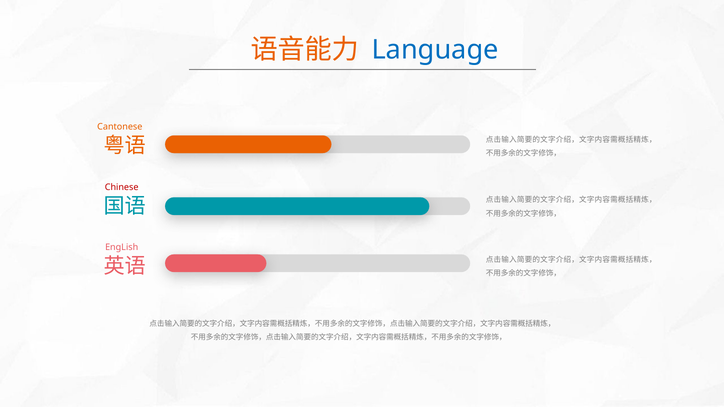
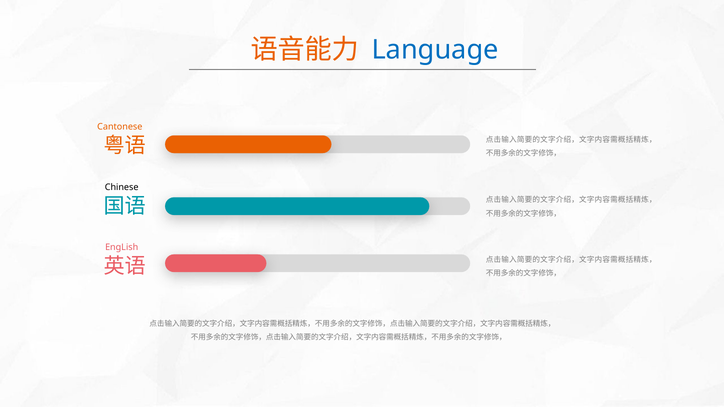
Chinese colour: red -> black (122, 187)
